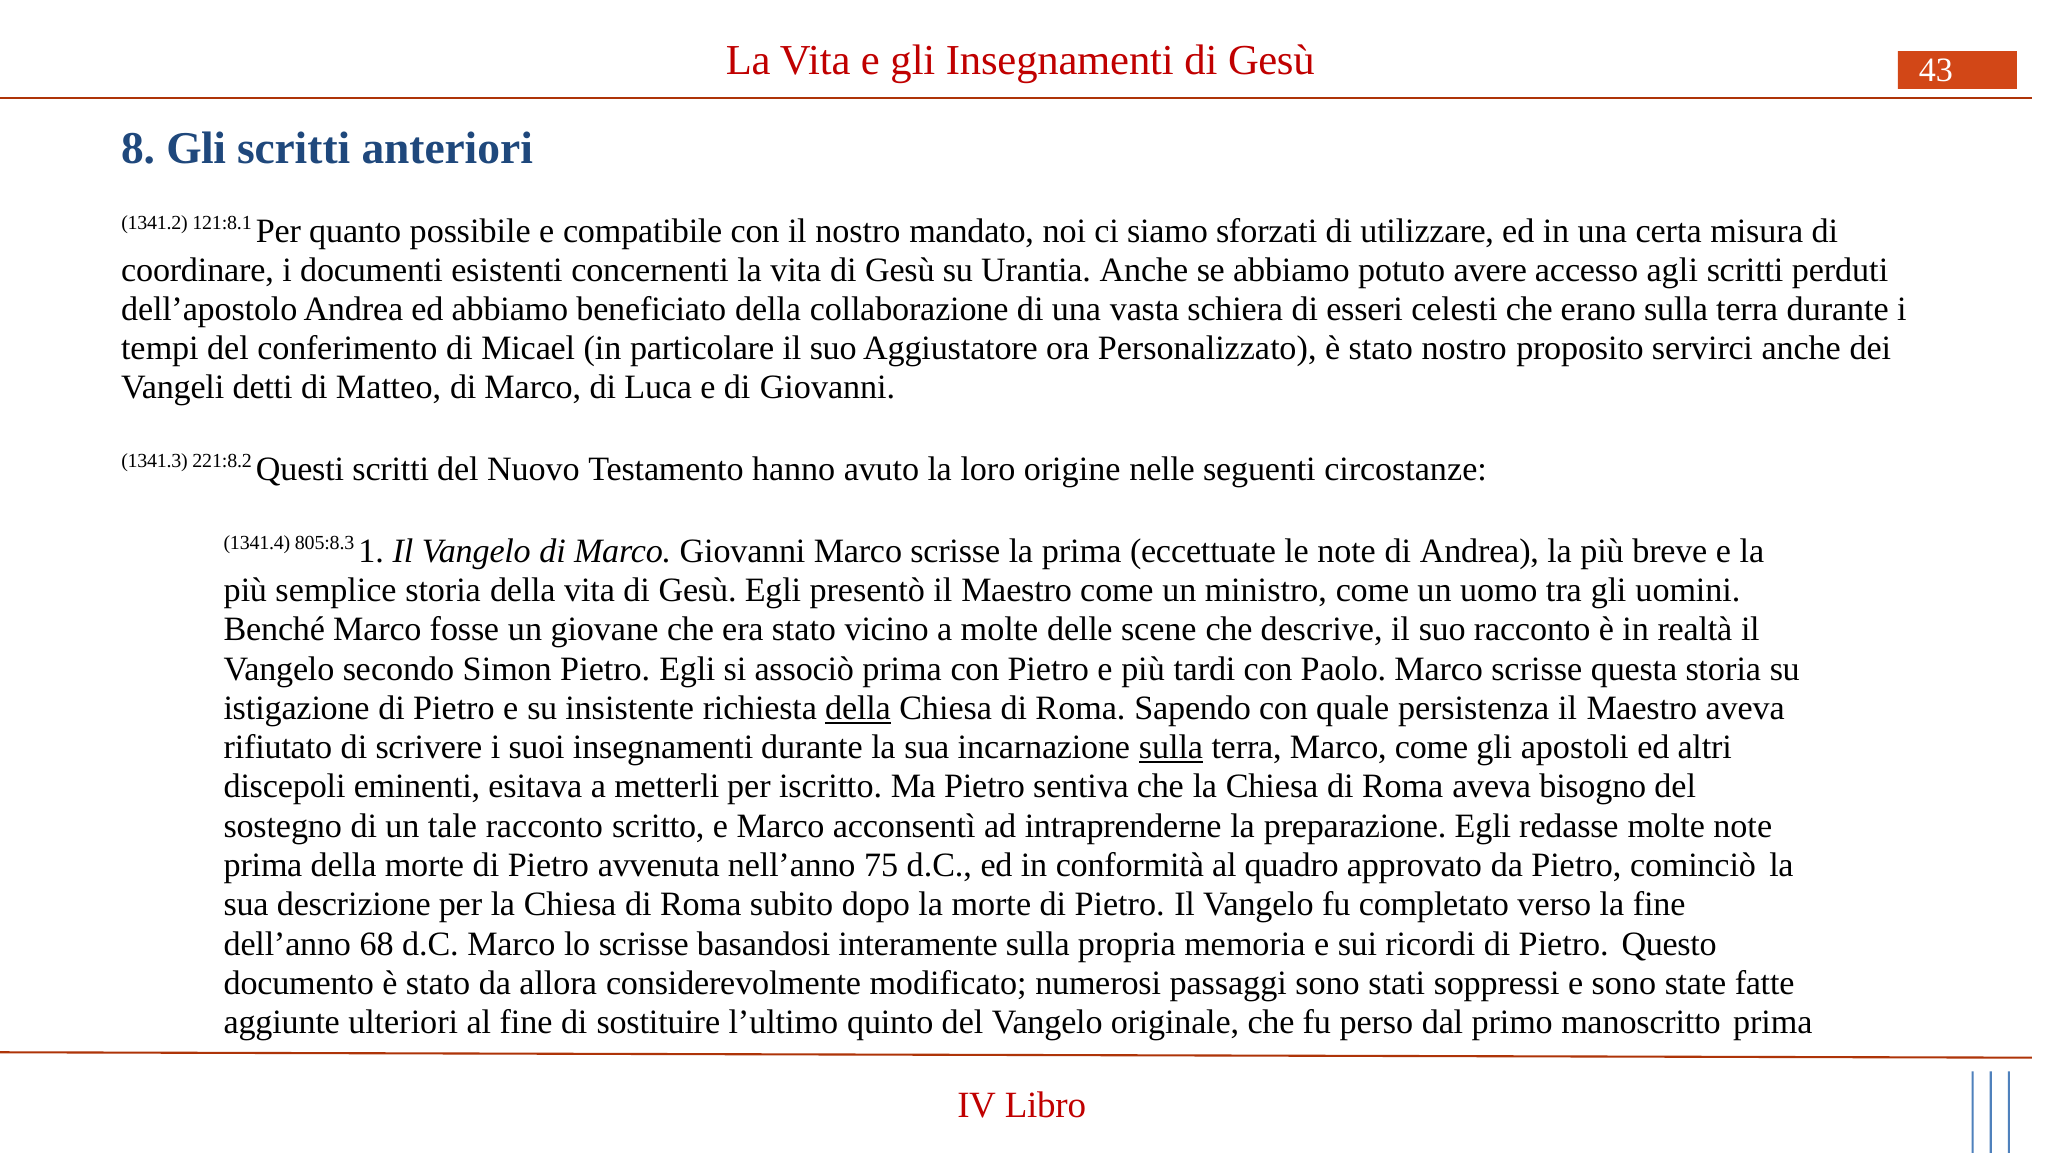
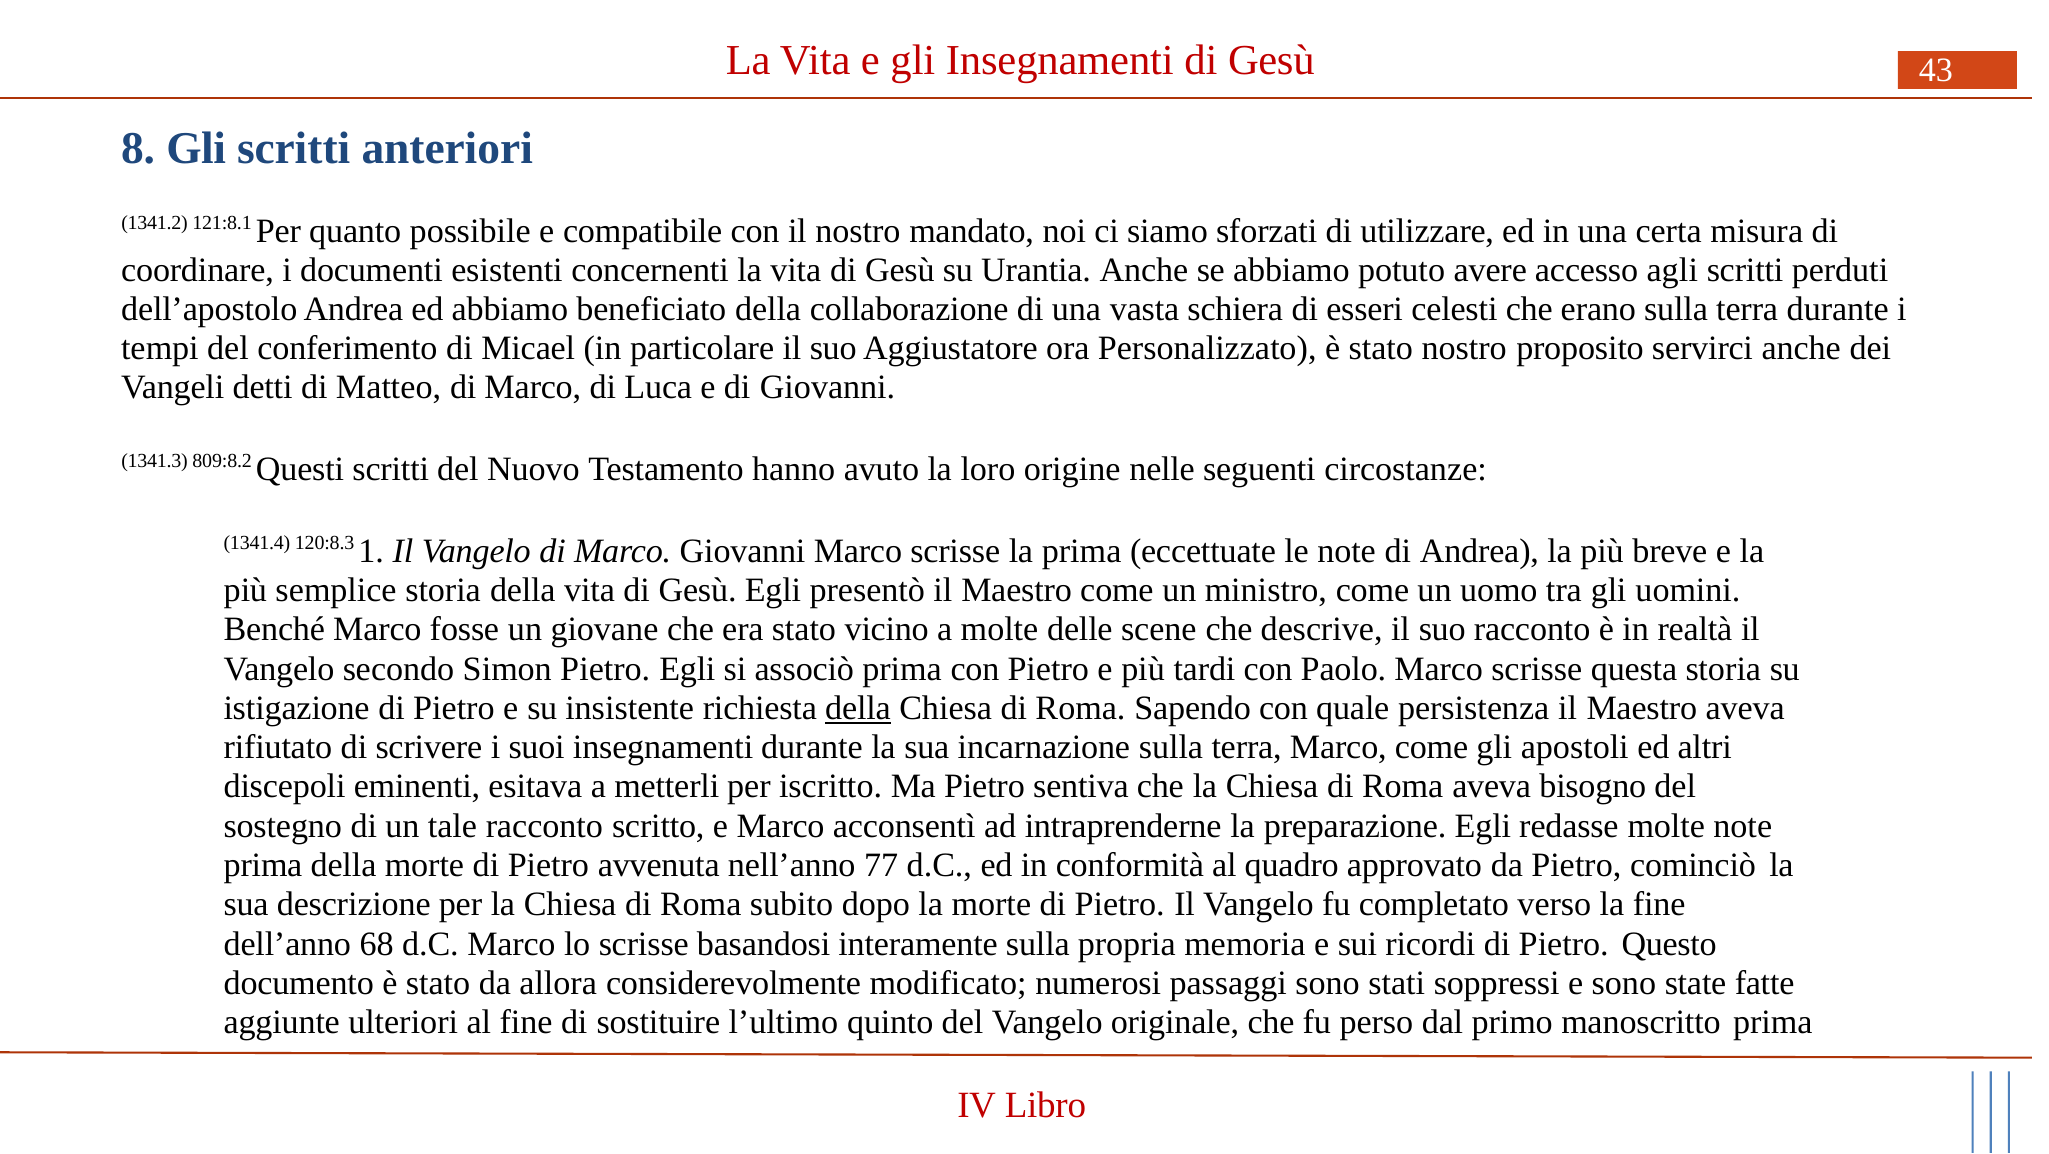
221:8.2: 221:8.2 -> 809:8.2 (222, 461)
805:8.3: 805:8.3 -> 120:8.3 (325, 543)
sulla underline: present -> none (1171, 747)
75: 75 -> 77 (881, 865)
